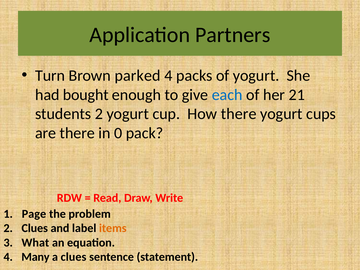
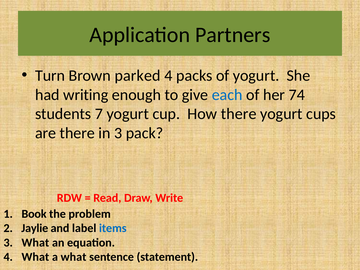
bought: bought -> writing (86, 95)
21: 21 -> 74 (297, 95)
students 2: 2 -> 7 (99, 114)
in 0: 0 -> 3 (118, 133)
Page: Page -> Book (34, 214)
Clues: Clues -> Jaylie (35, 228)
items colour: orange -> blue (113, 228)
4 Many: Many -> What (35, 257)
a clues: clues -> what (74, 257)
